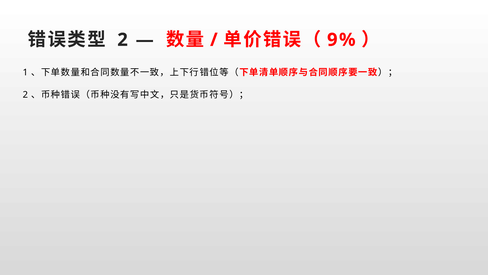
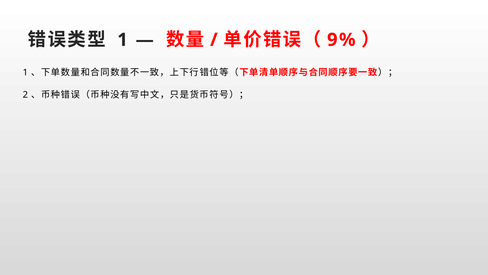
2: 2 -> 1 (123, 40)
